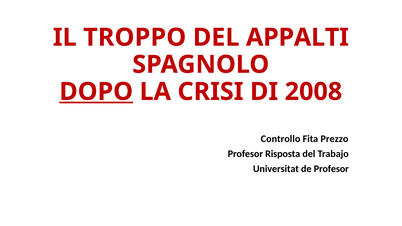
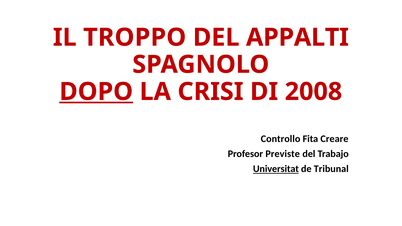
Prezzo: Prezzo -> Creare (334, 139)
Risposta: Risposta -> Previste (283, 154)
Universitat underline: none -> present (276, 169)
de Profesor: Profesor -> Tribunal (331, 169)
